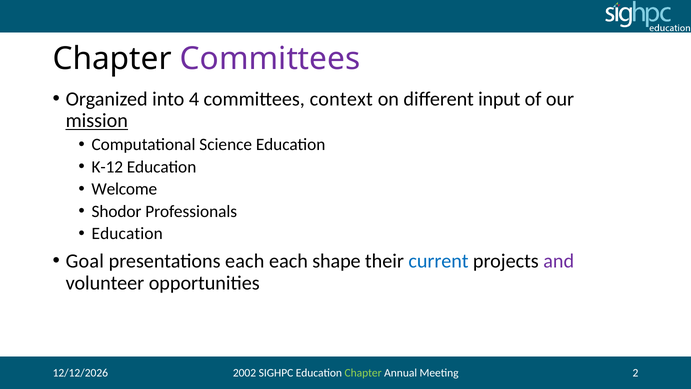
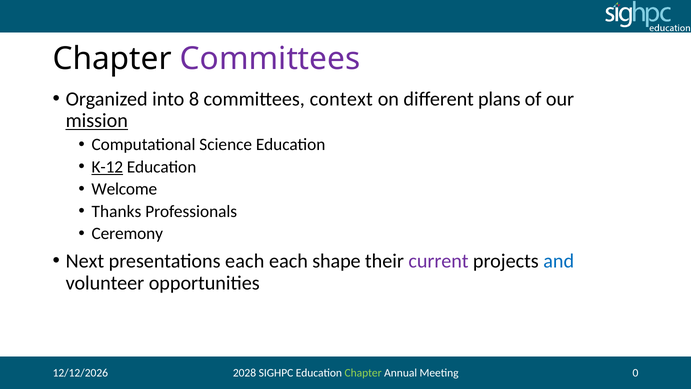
4: 4 -> 8 (194, 99)
input: input -> plans (499, 99)
K-12 underline: none -> present (107, 167)
Shodor: Shodor -> Thanks (116, 211)
Education: Education -> Ceremony (127, 233)
Goal: Goal -> Next (85, 261)
current colour: blue -> purple (439, 261)
and colour: purple -> blue (559, 261)
2002: 2002 -> 2028 (245, 373)
2: 2 -> 0 (635, 373)
